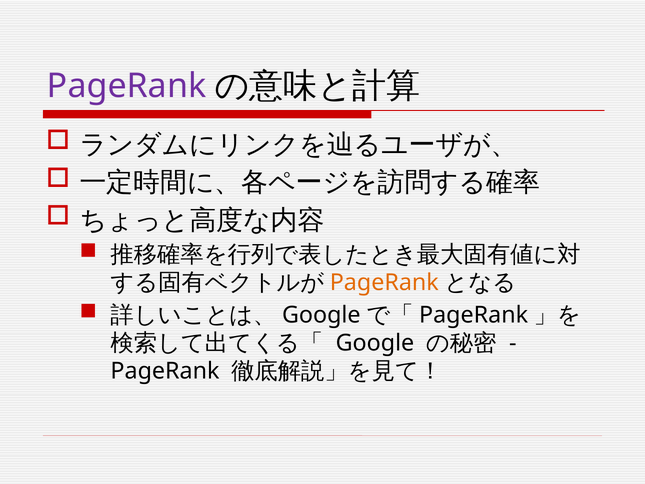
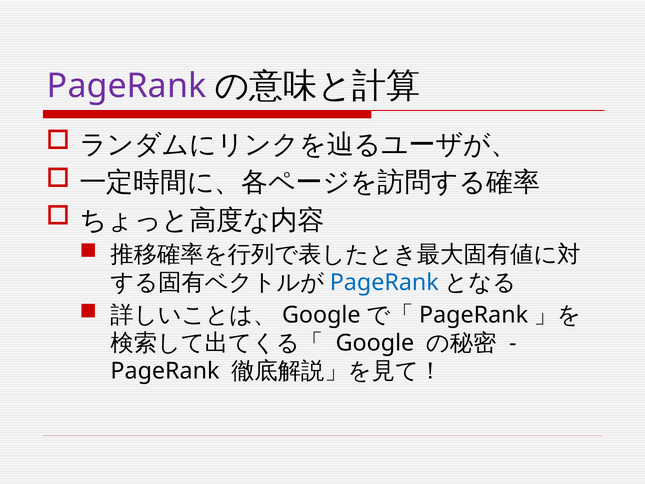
PageRank colour: orange -> blue (384, 283)
